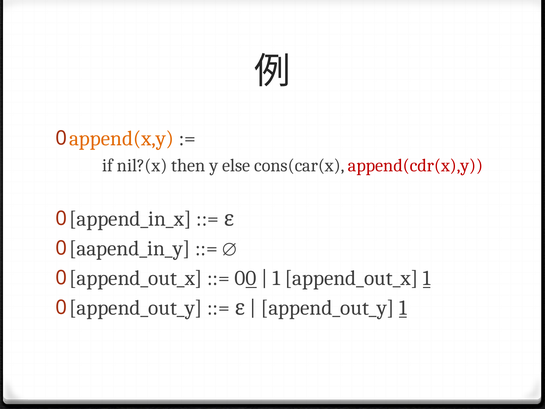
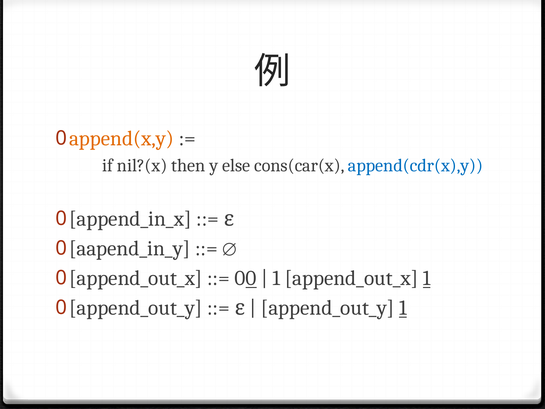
append(cdr(x),y colour: red -> blue (415, 165)
